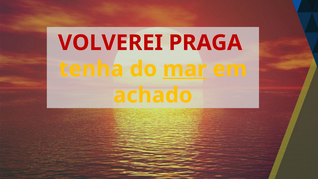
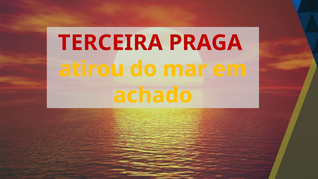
VOLVEREI: VOLVEREI -> TERCEIRA (110, 43)
tenha: tenha -> atirou (91, 69)
mar underline: present -> none (185, 69)
